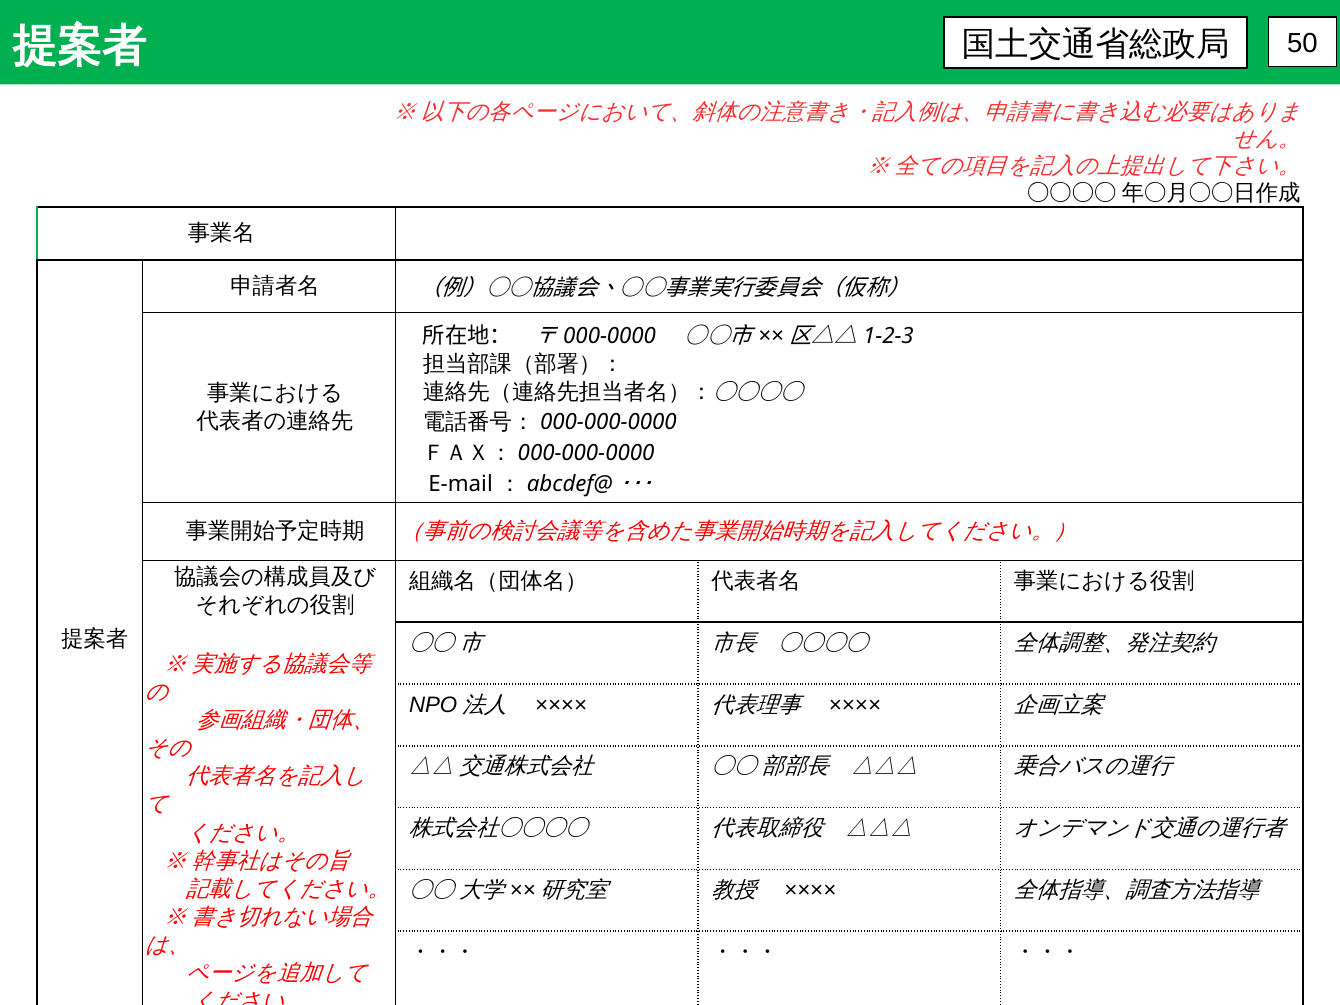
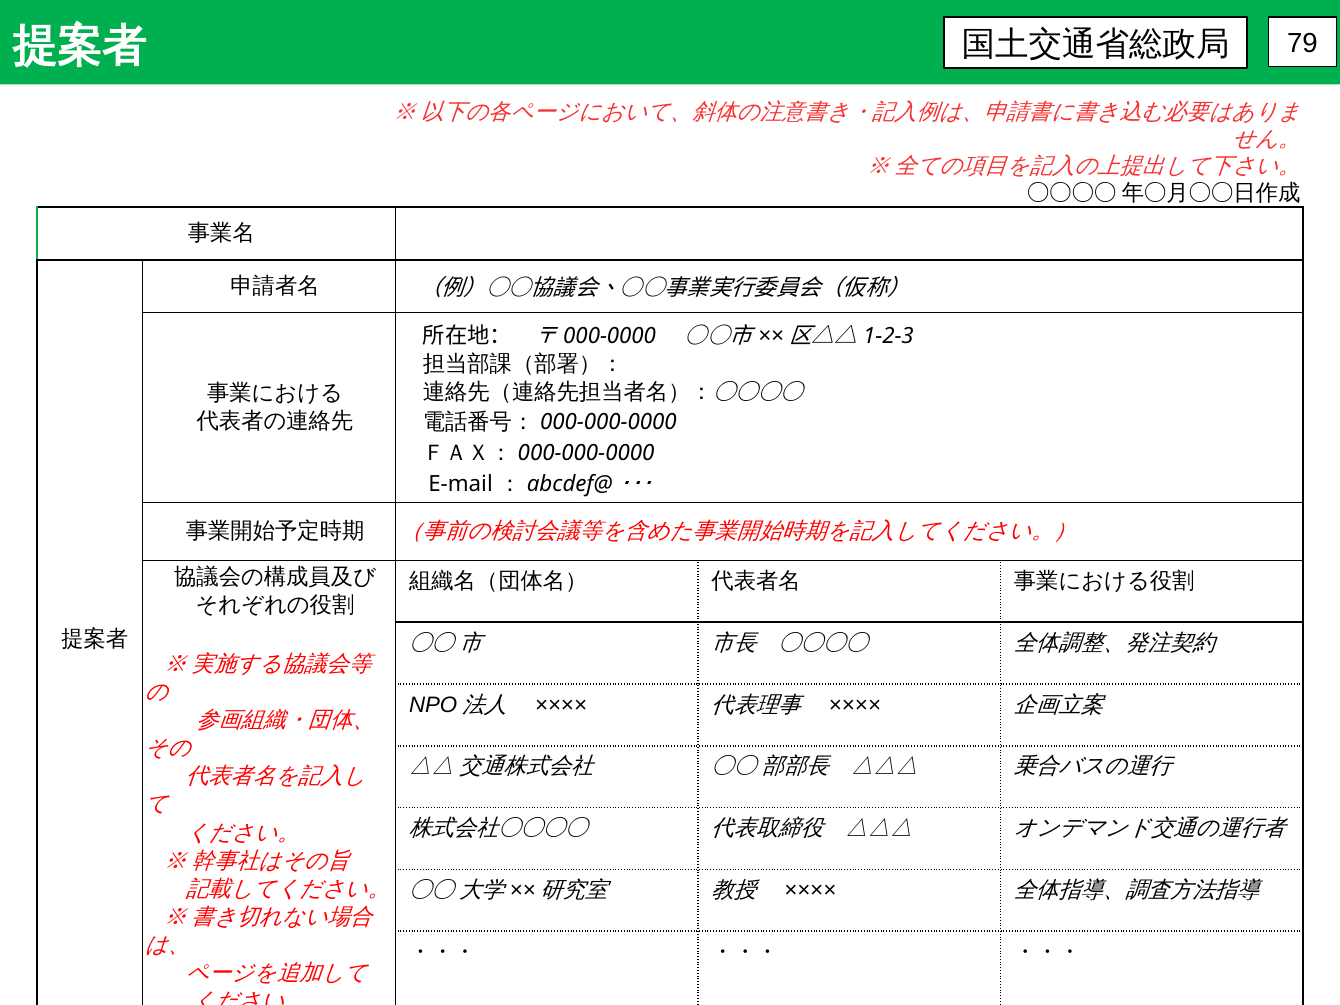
50: 50 -> 79 (1302, 44)
